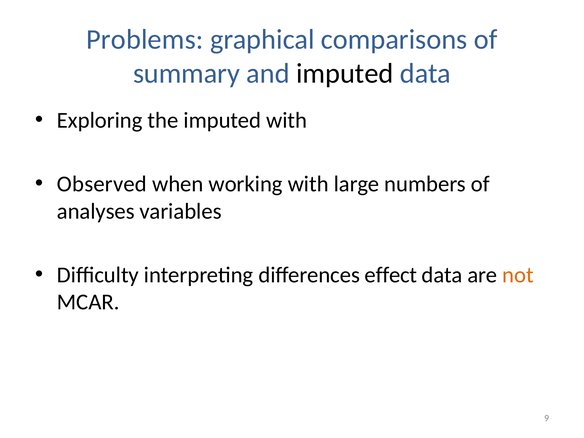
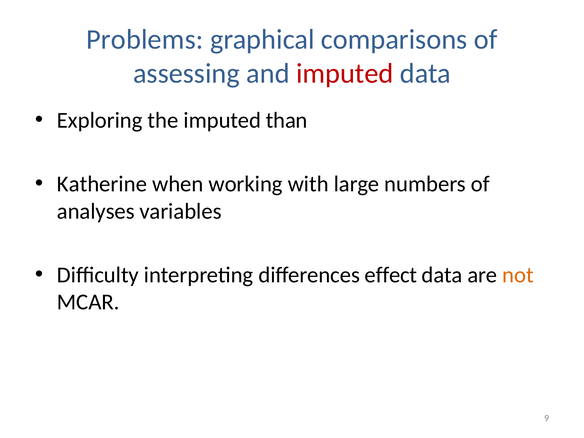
summary: summary -> assessing (186, 74)
imputed colour: black -> red (345, 74)
imputed with: with -> than (287, 120)
Observed: Observed -> Katherine (102, 184)
